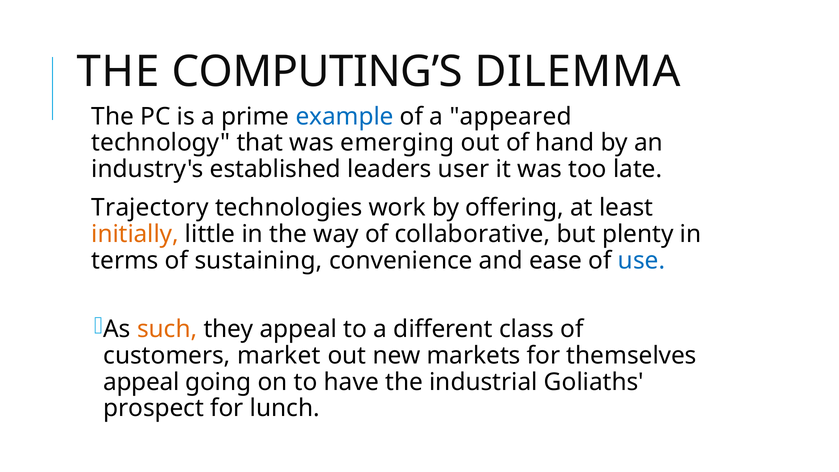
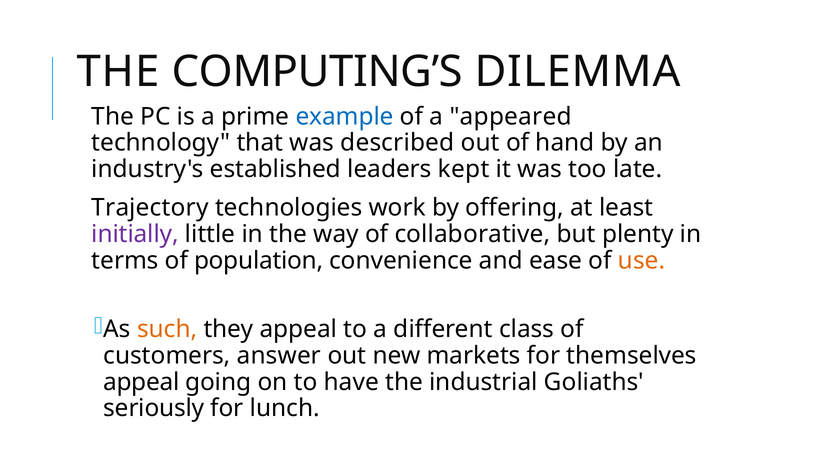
emerging: emerging -> described (397, 143)
user: user -> kept (464, 169)
initially colour: orange -> purple (135, 234)
sustaining: sustaining -> population (259, 261)
use colour: blue -> orange (642, 261)
market: market -> answer (279, 356)
prospect: prospect -> seriously (154, 408)
